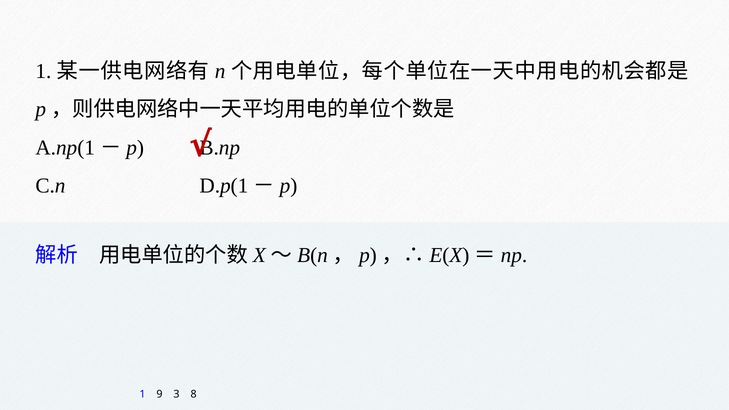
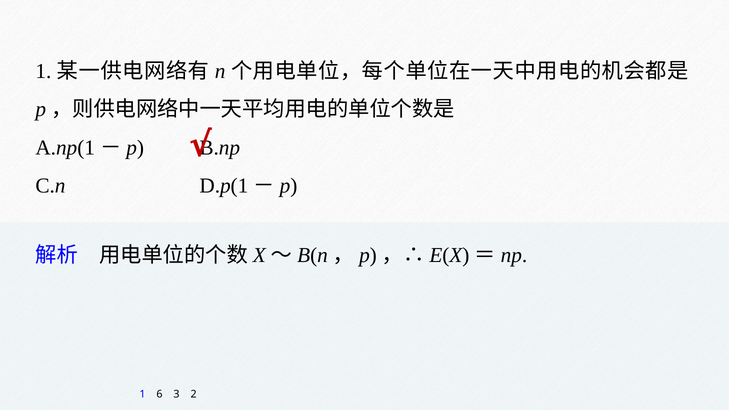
9: 9 -> 6 (159, 394)
8: 8 -> 2 (194, 394)
